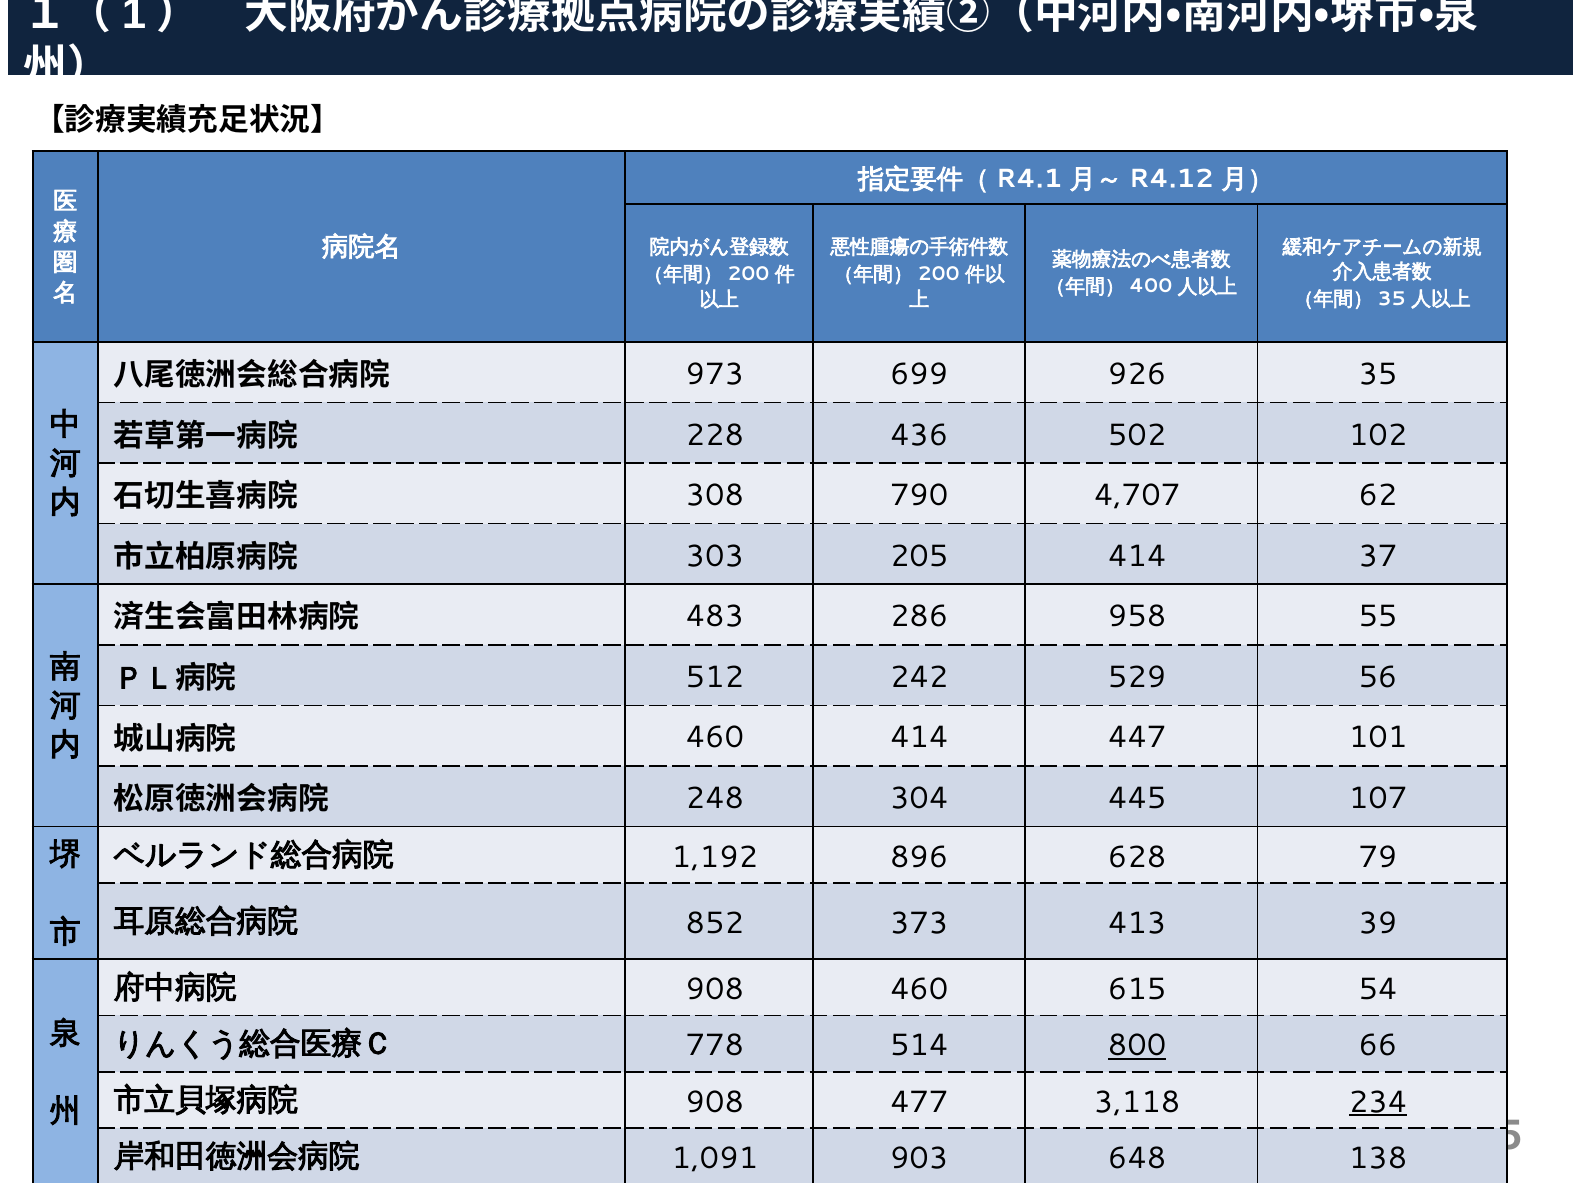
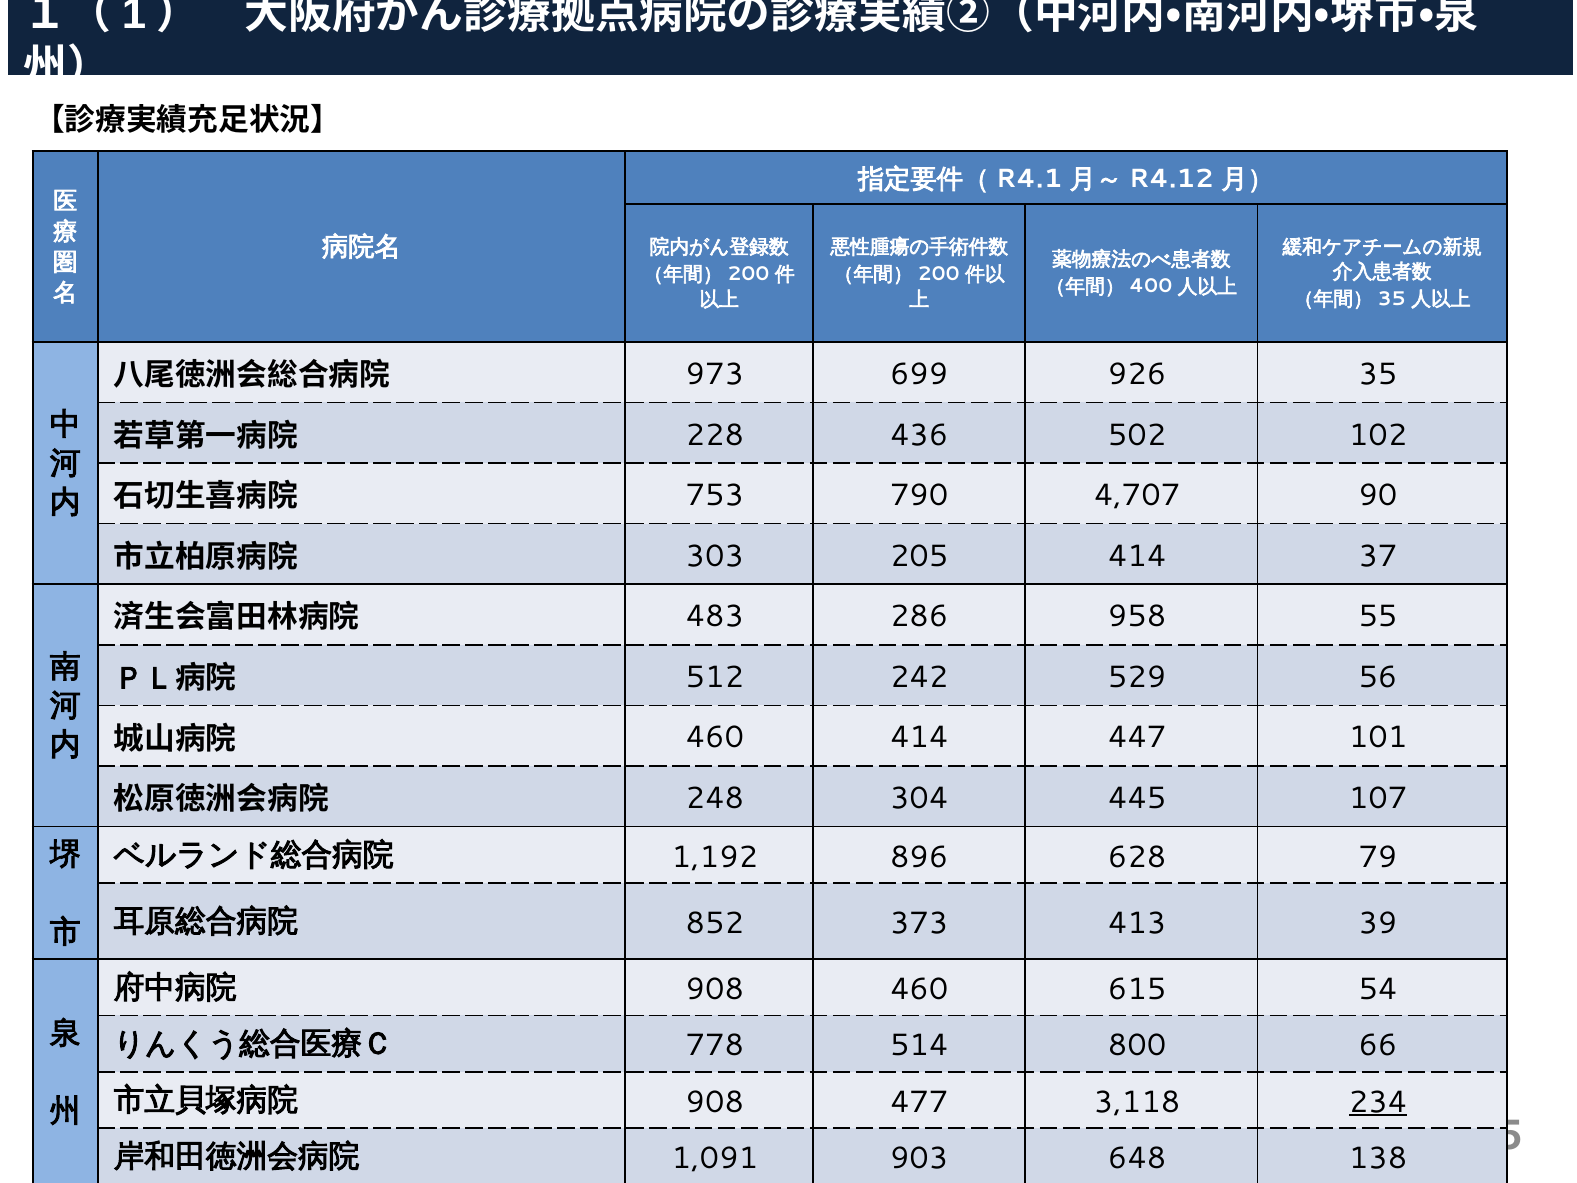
308: 308 -> 753 (715, 495)
62: 62 -> 90 (1378, 495)
800 underline: present -> none (1137, 1045)
